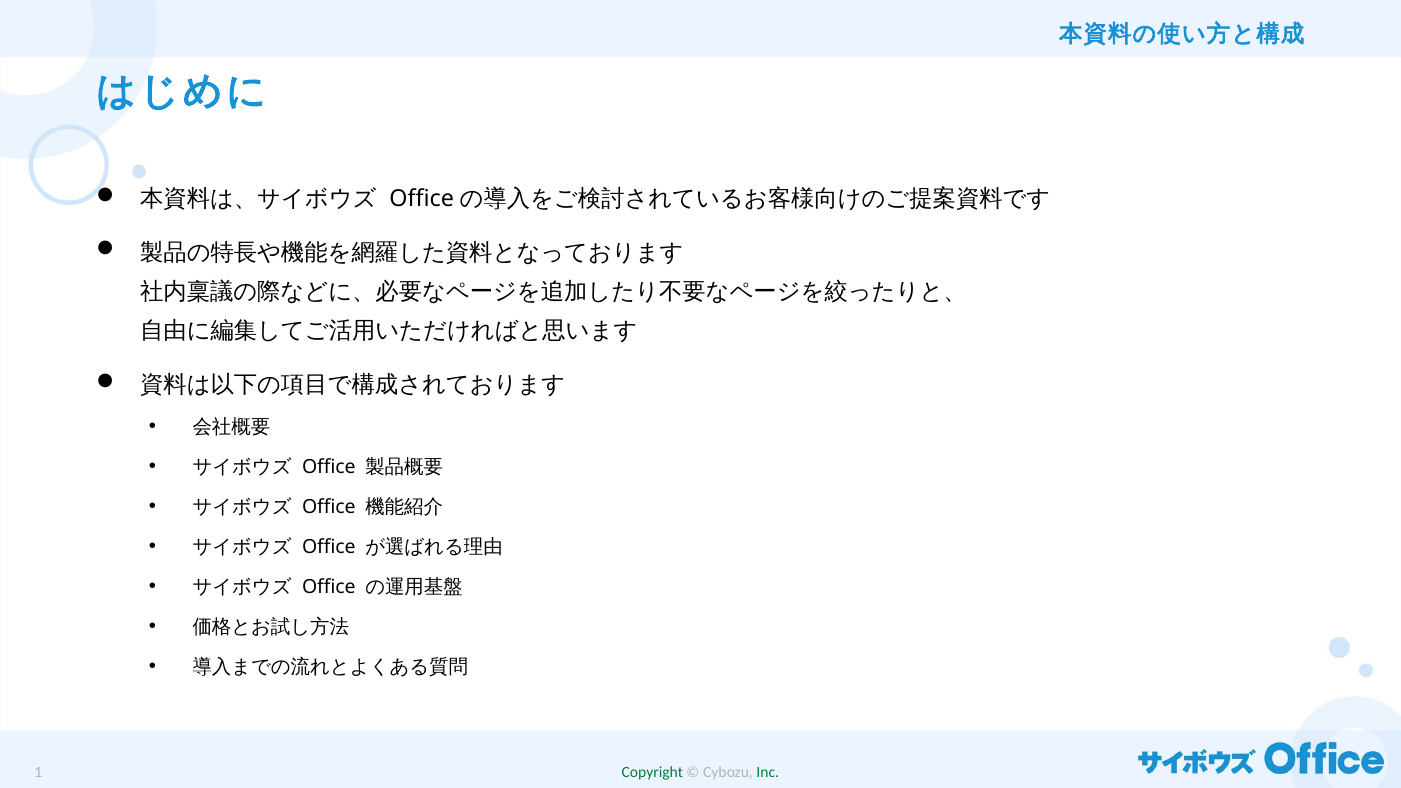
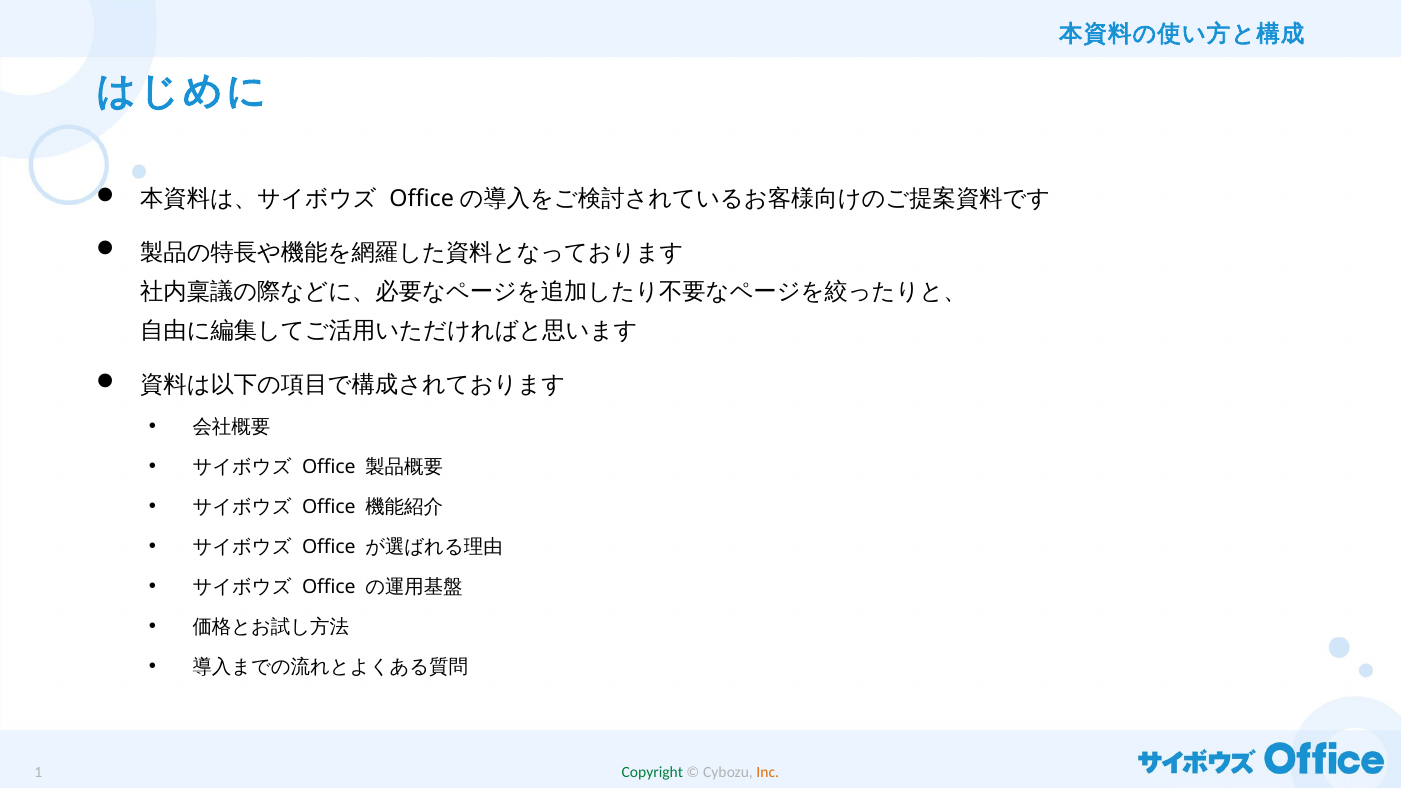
Inc colour: green -> orange (768, 773)
